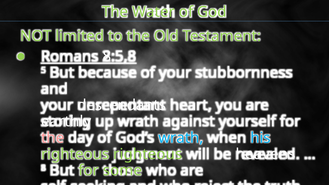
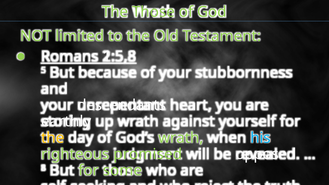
Water: Water -> Those (153, 12)
8:5,8: 8:5,8 -> 1:5,8 (119, 56)
the colour: pink -> yellow (53, 138)
wrath colour: light blue -> light green (181, 138)
righteous righteous: righteous -> promised (148, 154)
heavens: heavens -> opposed (268, 154)
